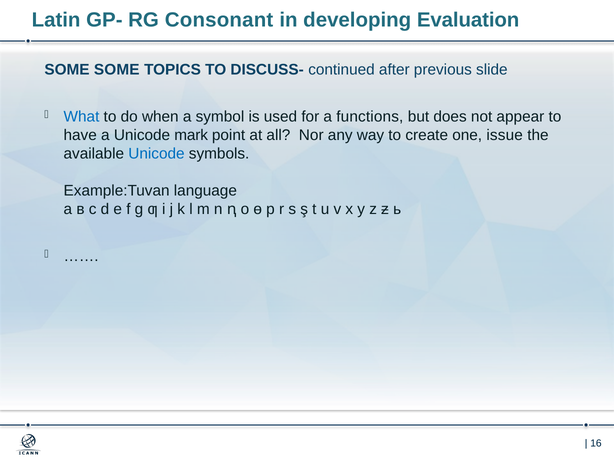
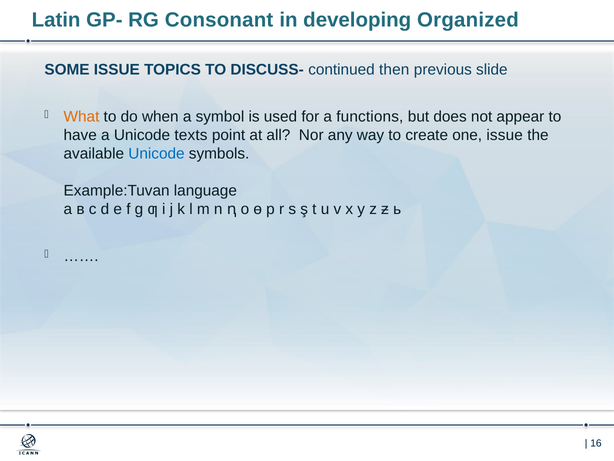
Evaluation: Evaluation -> Organized (468, 20)
SOME SOME: SOME -> ISSUE (117, 70)
after: after -> then (394, 70)
What colour: blue -> orange (82, 117)
mark: mark -> texts (191, 135)
